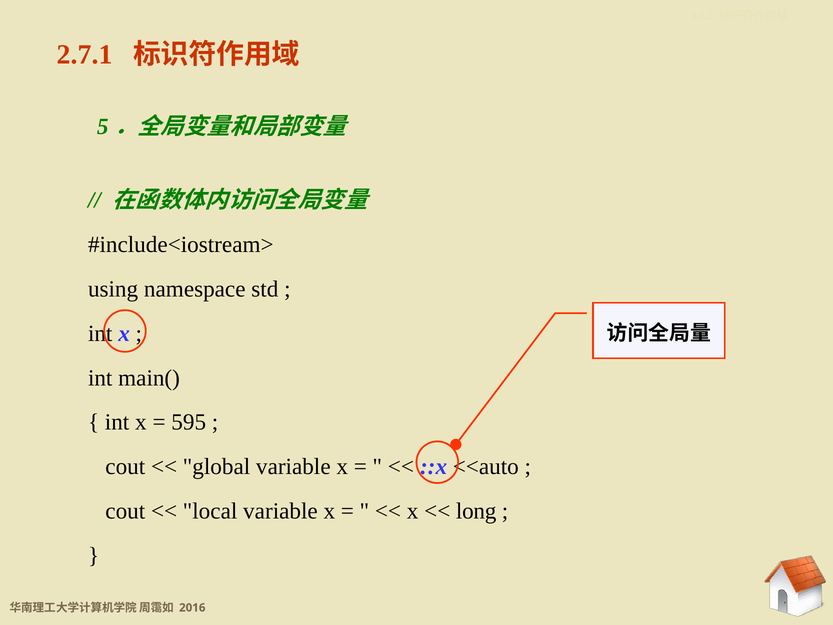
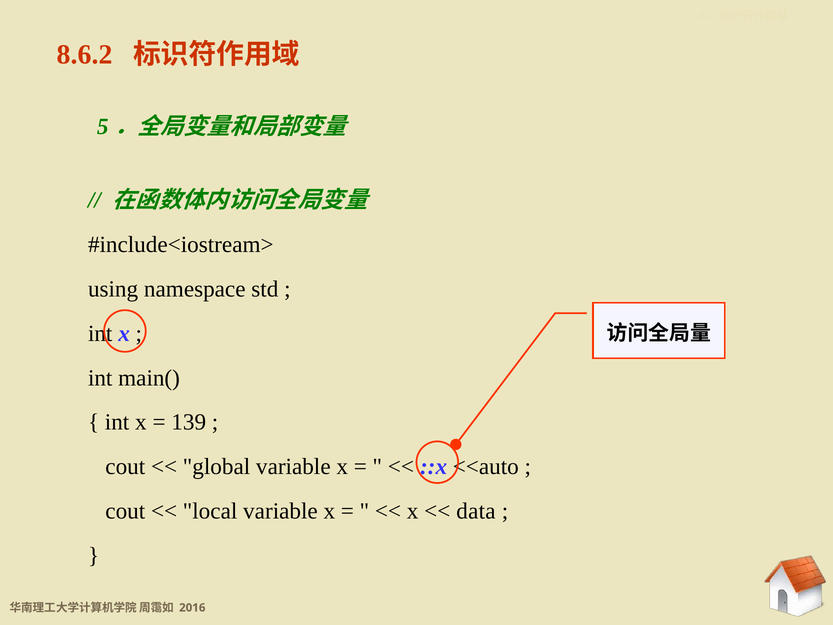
2.7.1: 2.7.1 -> 8.6.2 (85, 55)
595: 595 -> 139 (189, 422)
long: long -> data (476, 511)
